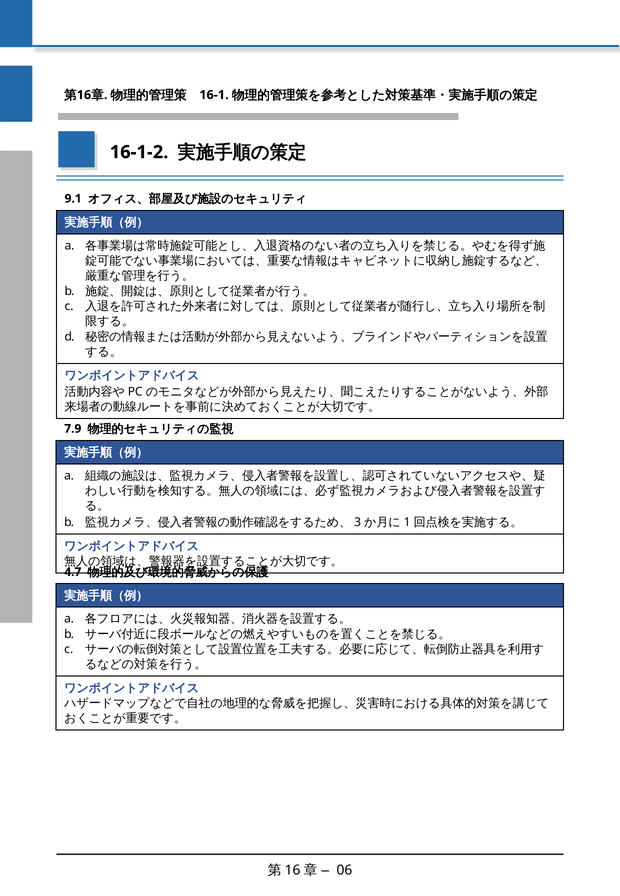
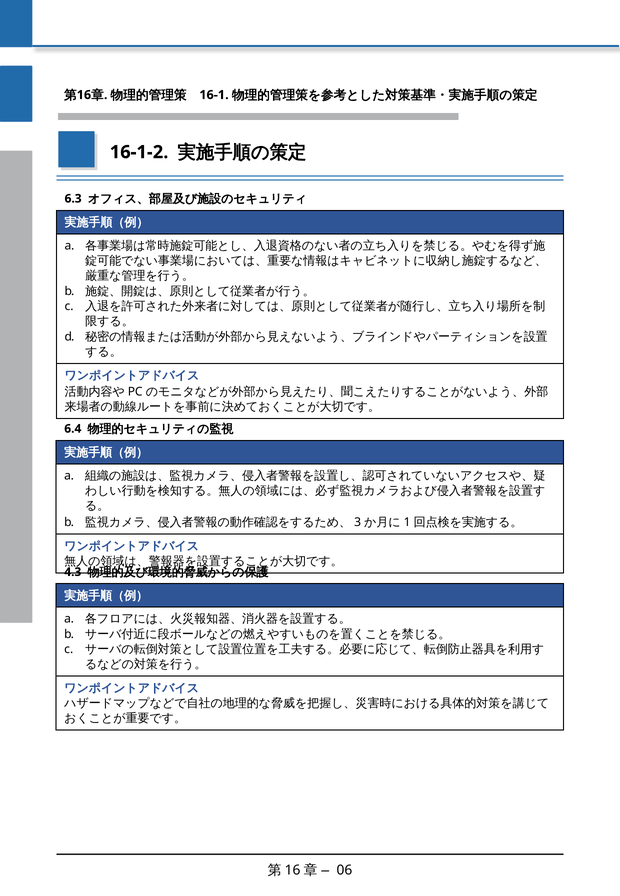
9.1: 9.1 -> 6.3 (73, 198)
7.9: 7.9 -> 6.4 (73, 428)
4.7: 4.7 -> 4.3 (73, 572)
